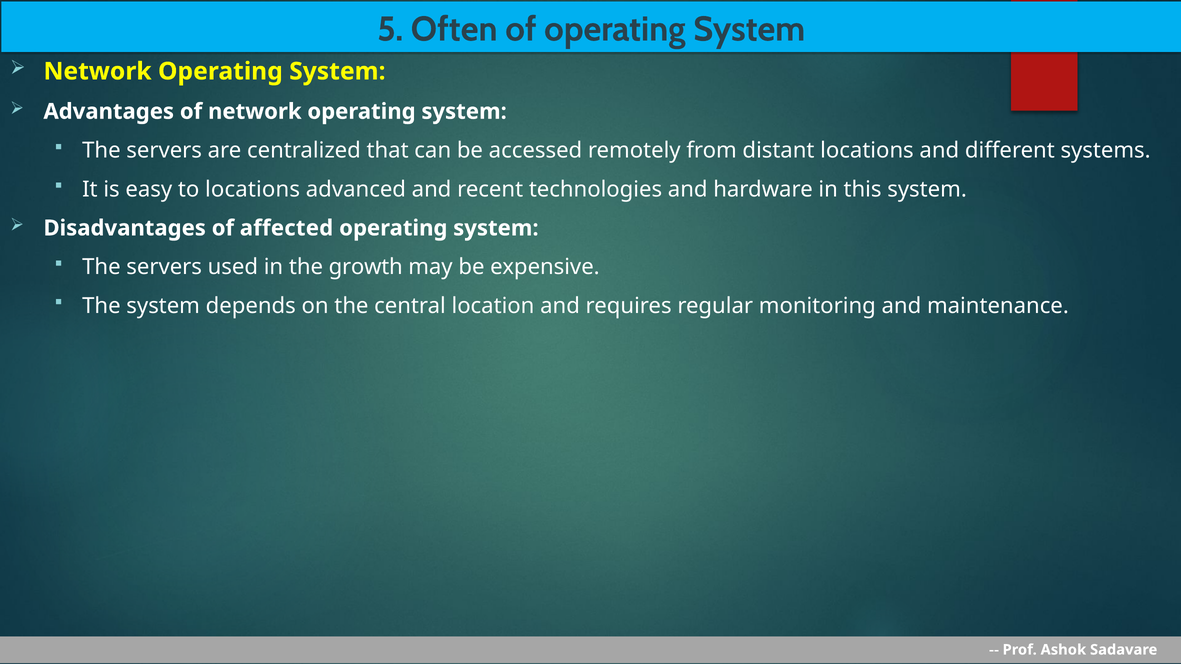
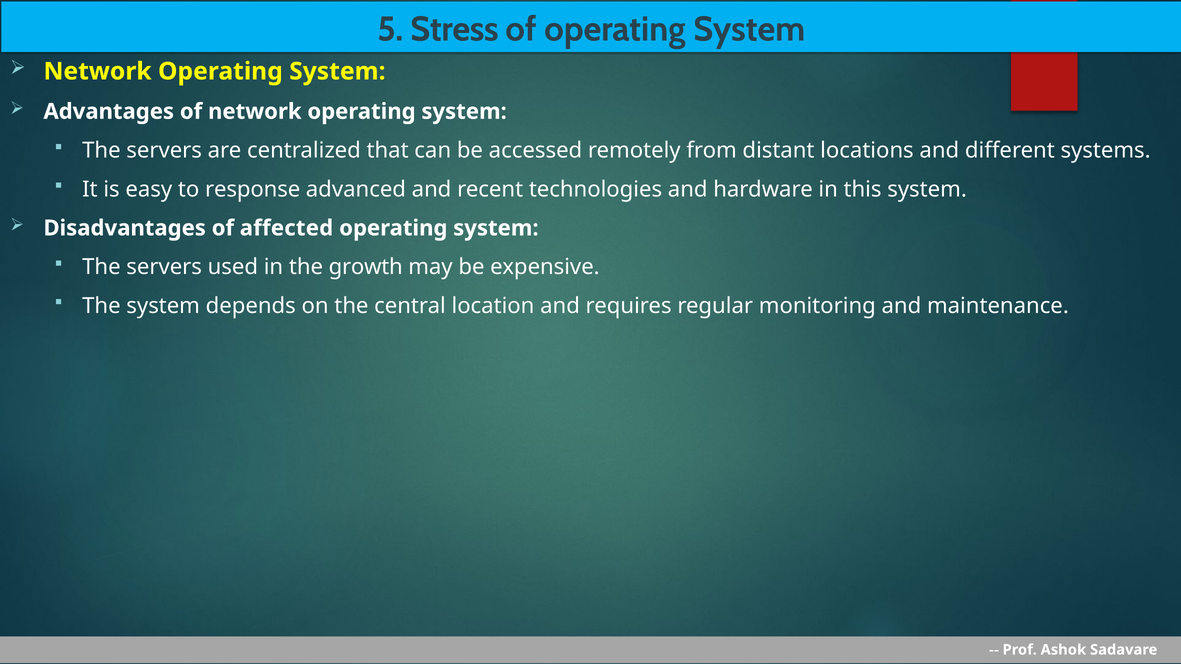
Often: Often -> Stress (454, 29)
to locations: locations -> response (253, 189)
